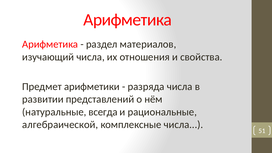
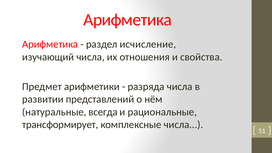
материалов: материалов -> исчисление (148, 44)
алгебраической: алгебраической -> трансформирует (60, 125)
